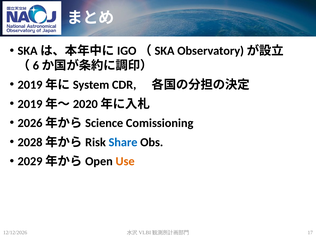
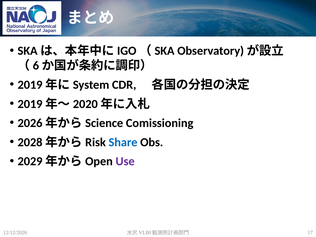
Use colour: orange -> purple (125, 161)
